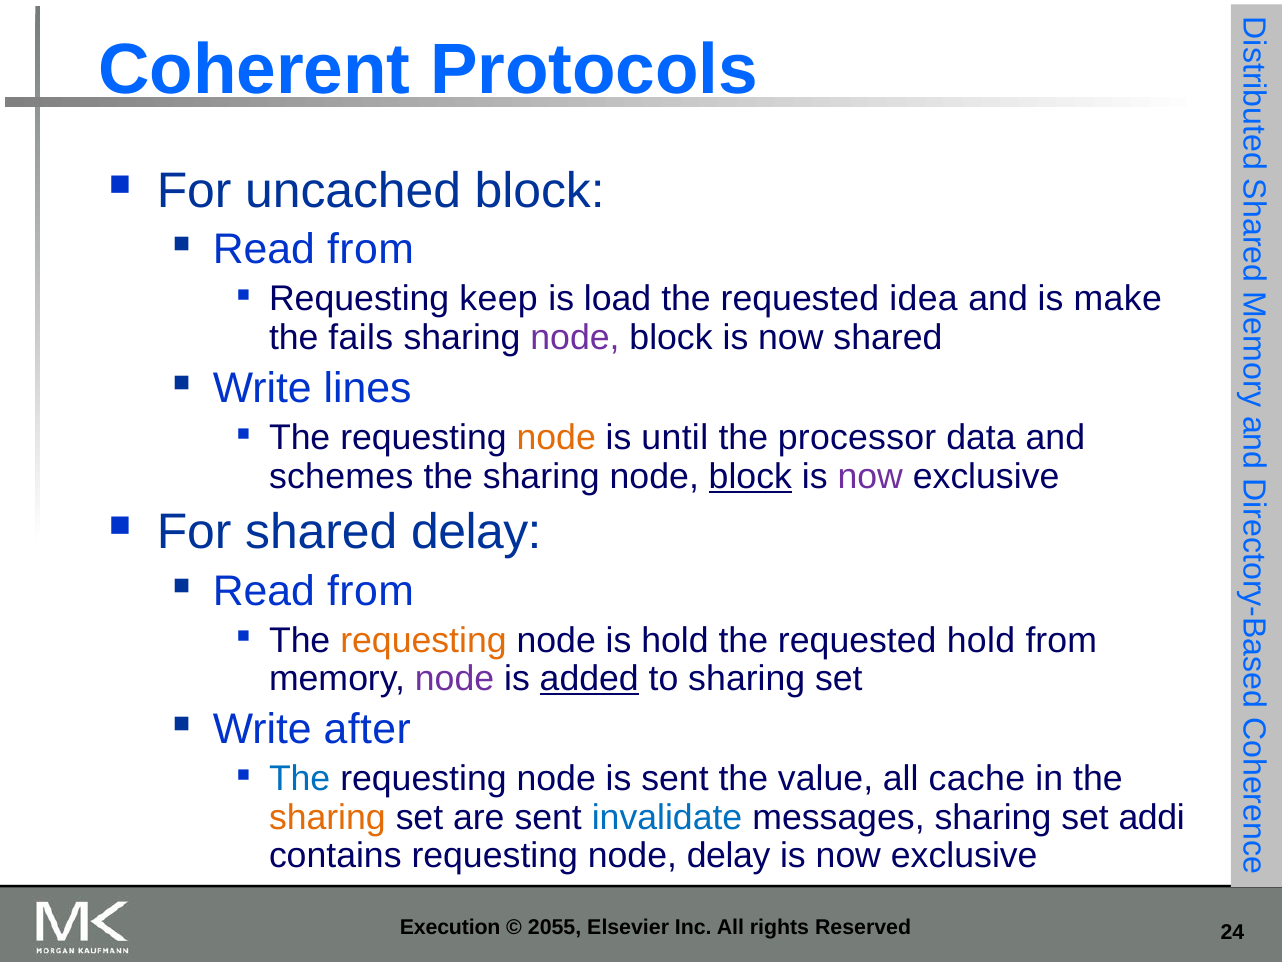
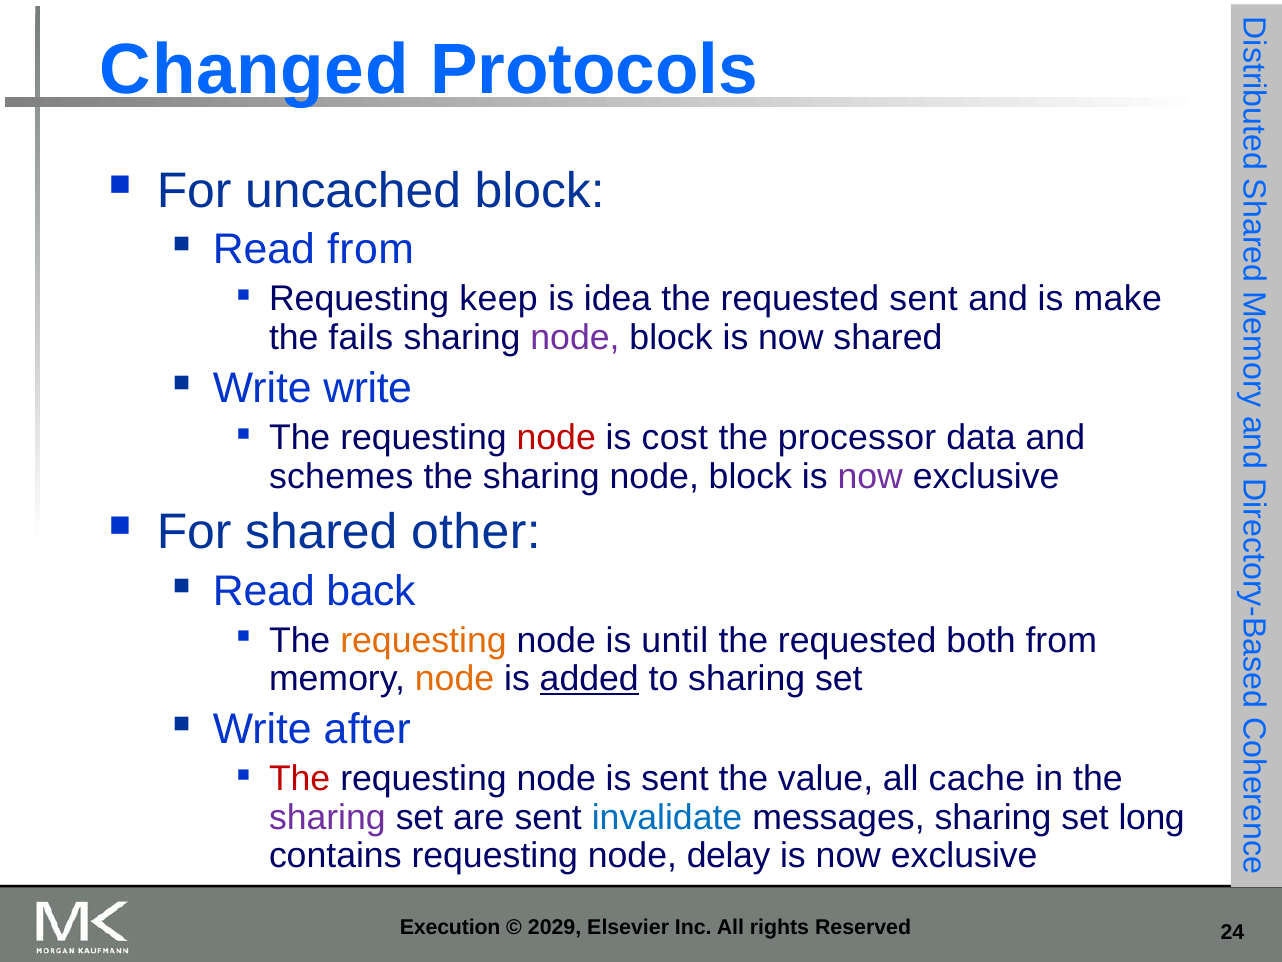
Coherent: Coherent -> Changed (254, 70)
load: load -> idea (618, 299)
requested idea: idea -> sent (924, 299)
Write lines: lines -> write (368, 388)
node colour: orange -> red (556, 438)
until: until -> cost (675, 438)
block underline: present -> none (750, 476)
shared delay: delay -> other (476, 532)
from: from -> back (371, 591)
is hold: hold -> until (675, 640)
requested hold: hold -> both (981, 640)
node colour: purple -> orange (455, 679)
The colour: blue -> red (300, 779)
sharing colour: orange -> purple (327, 817)
addi: addi -> long (1152, 817)
2055: 2055 -> 2029 (555, 927)
